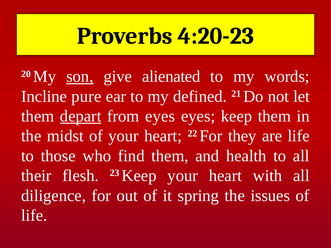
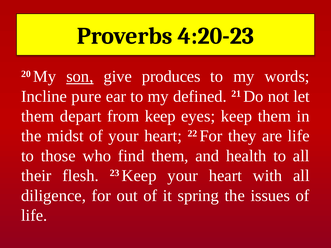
alienated: alienated -> produces (171, 77)
depart underline: present -> none (81, 116)
from eyes: eyes -> keep (160, 116)
